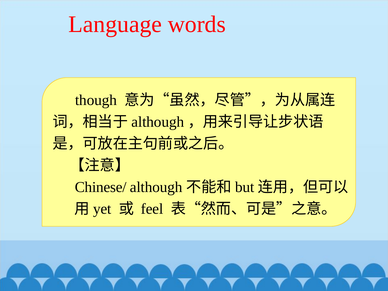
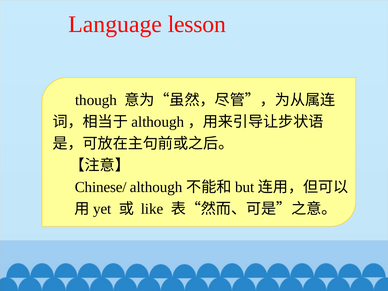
words: words -> lesson (197, 24)
feel: feel -> like (152, 209)
